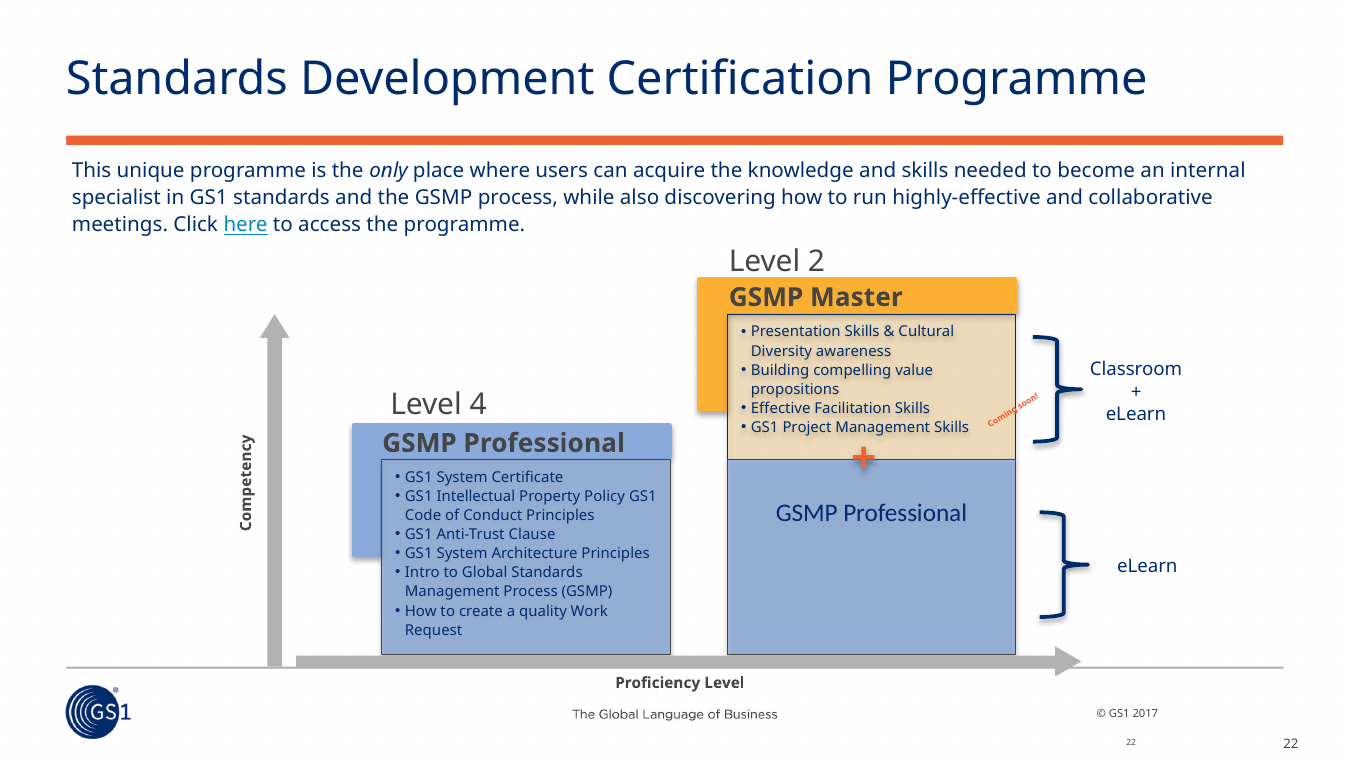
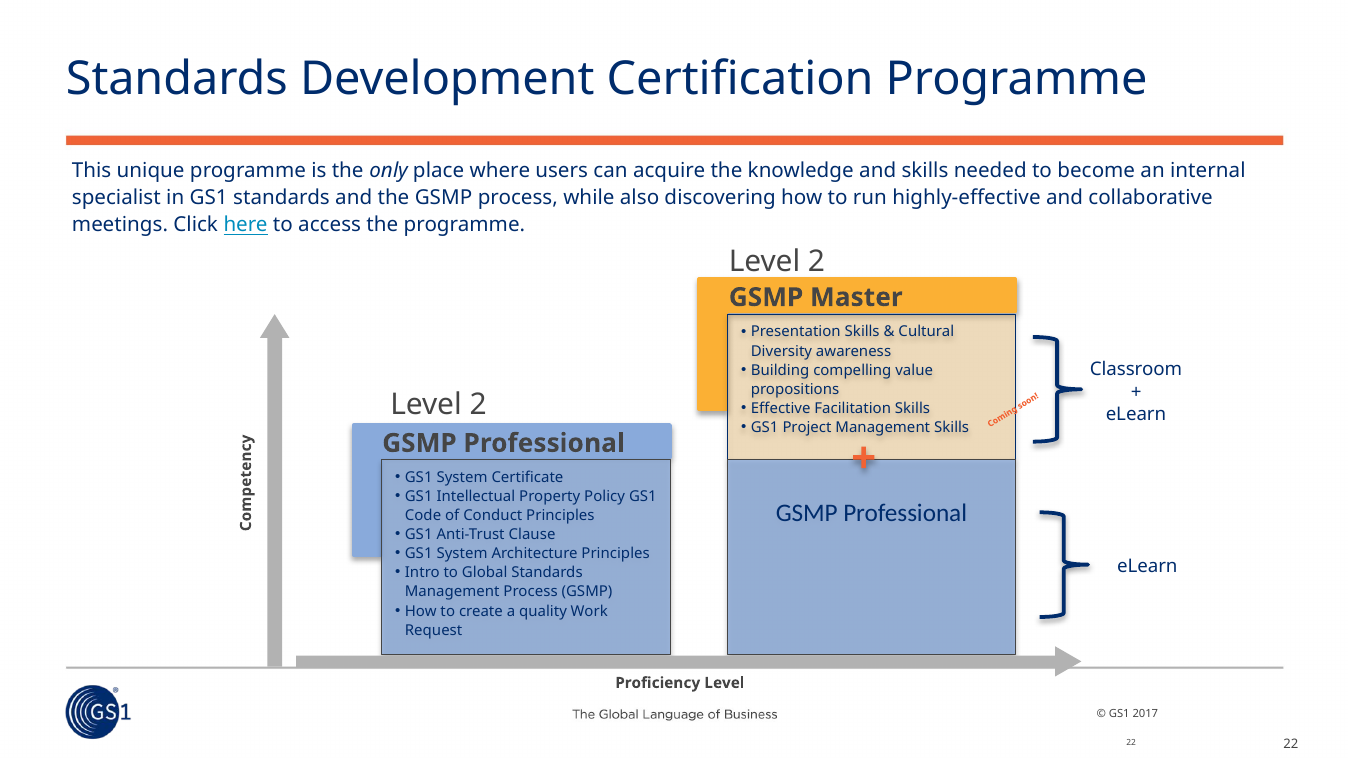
4: 4 -> 2 (478, 405)
